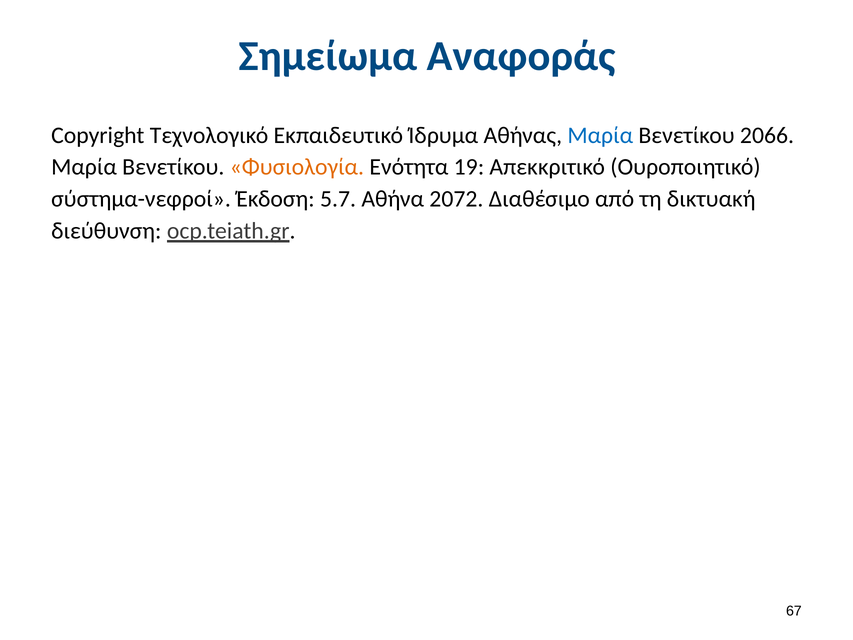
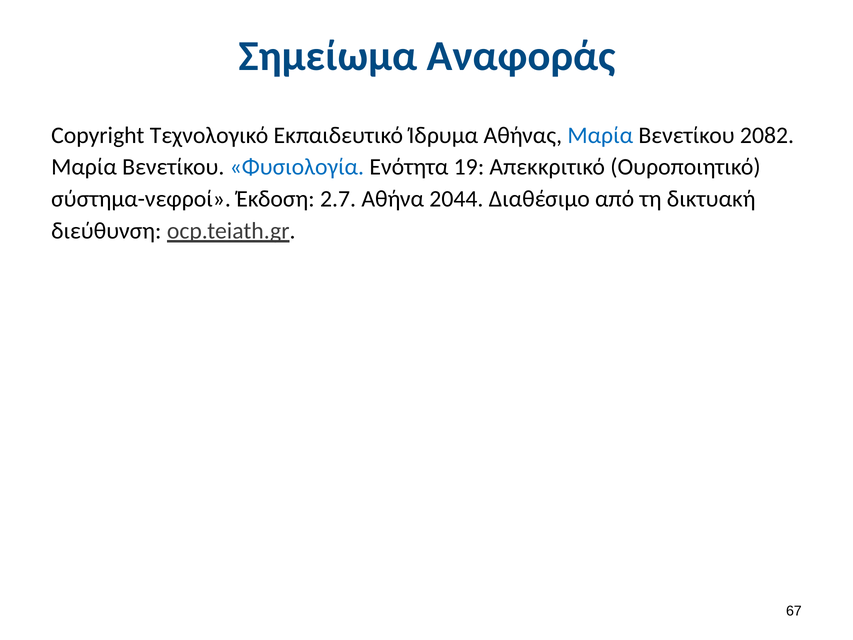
2066: 2066 -> 2082 (767, 135)
Φυσιολογία colour: orange -> blue (297, 167)
5.7: 5.7 -> 2.7 (338, 199)
2072: 2072 -> 2044 (456, 199)
